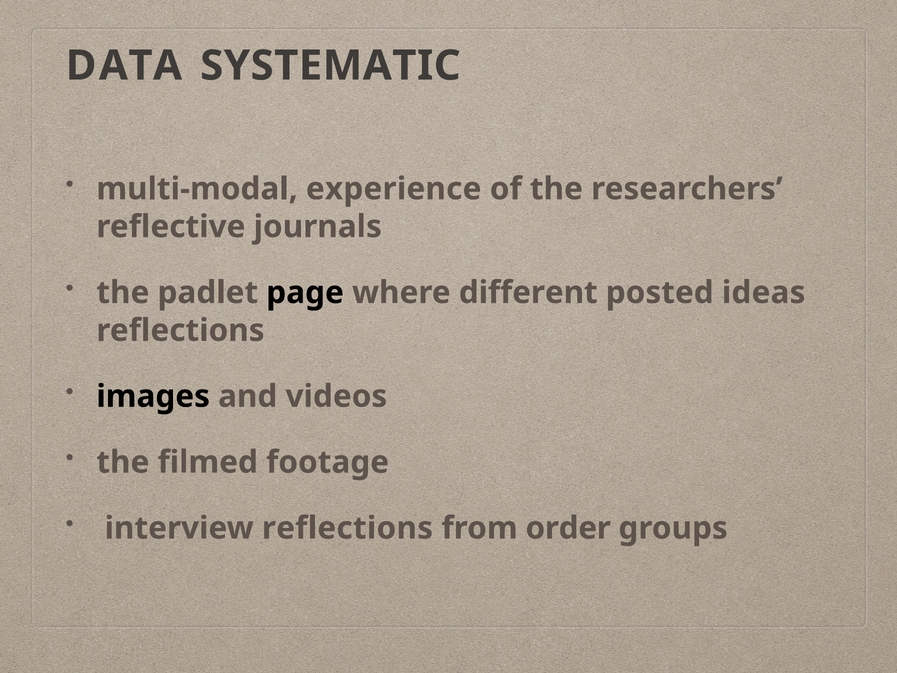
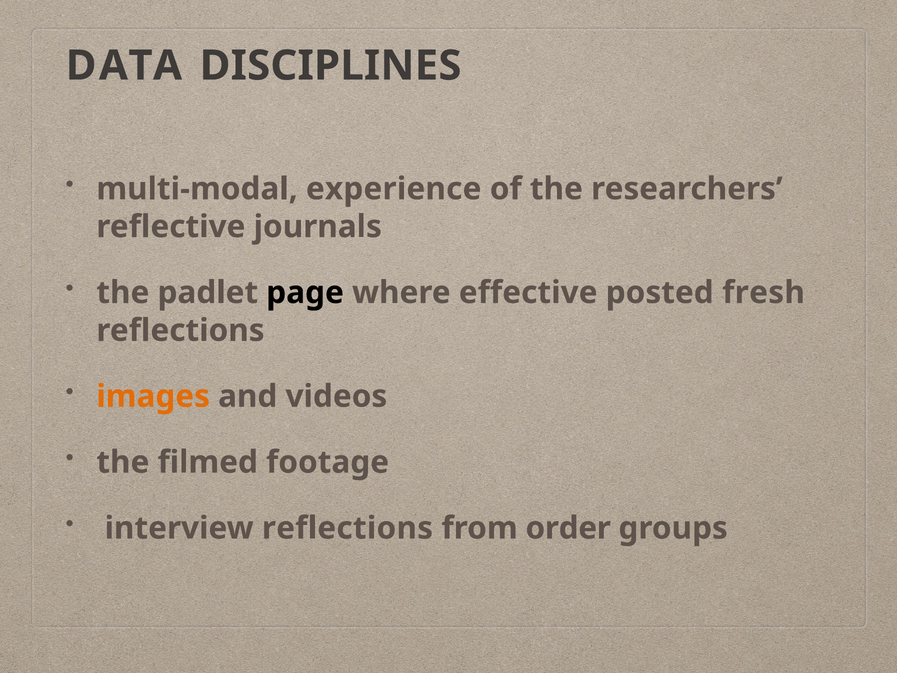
SYSTEMATIC: SYSTEMATIC -> DISCIPLINES (331, 66)
different: different -> effective (528, 293)
ideas: ideas -> fresh (764, 293)
images colour: black -> orange (153, 396)
